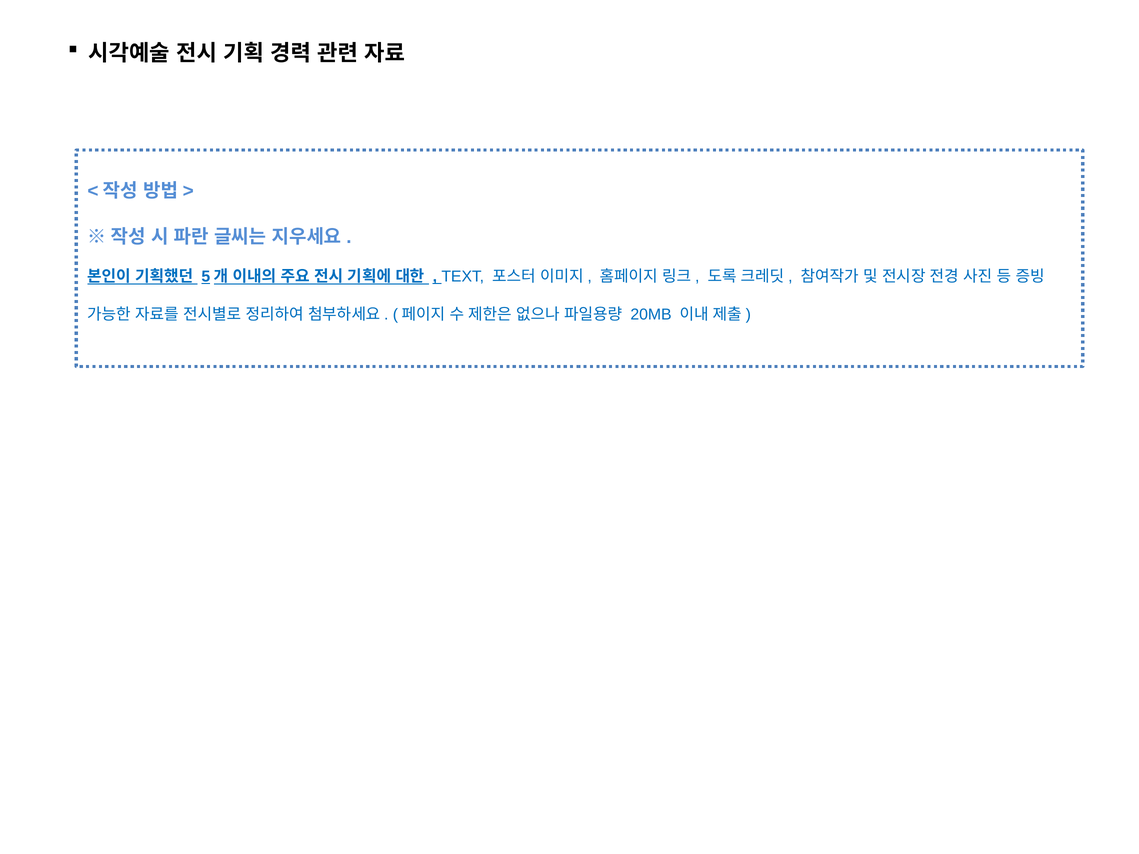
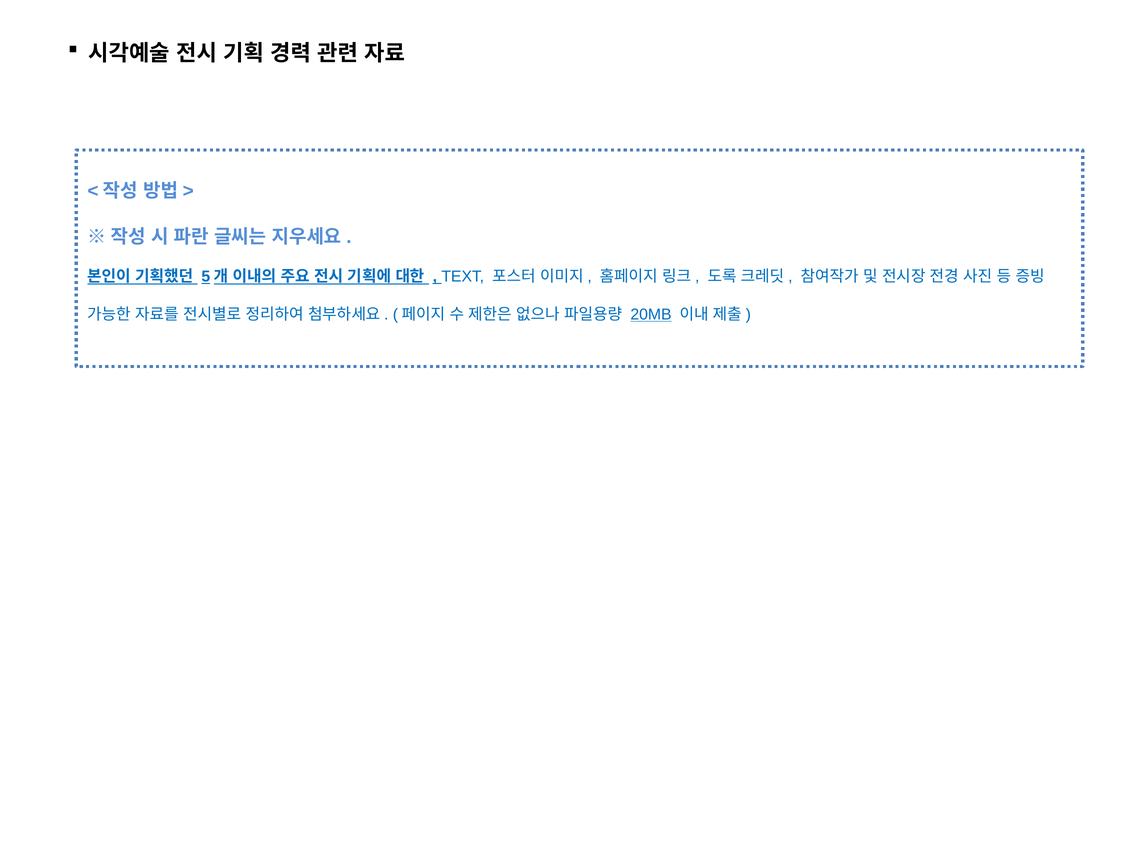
20MB underline: none -> present (651, 315)
